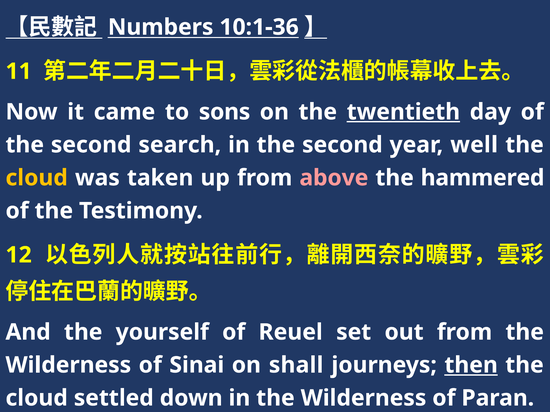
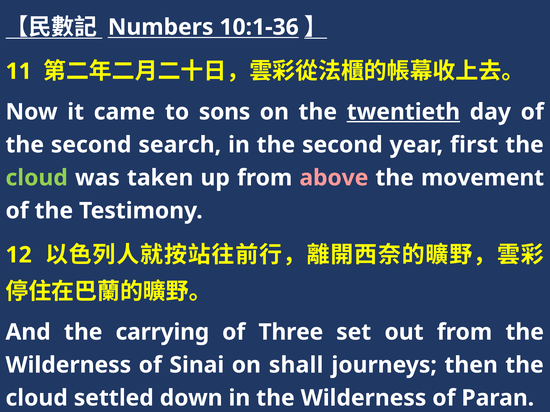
well: well -> first (474, 145)
cloud colour: yellow -> light green (37, 178)
hammered: hammered -> movement (483, 178)
yourself: yourself -> carrying (162, 332)
Reuel: Reuel -> Three (291, 332)
then underline: present -> none (471, 365)
